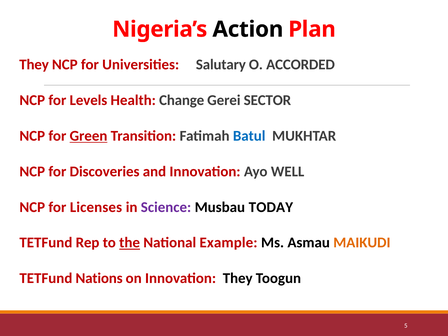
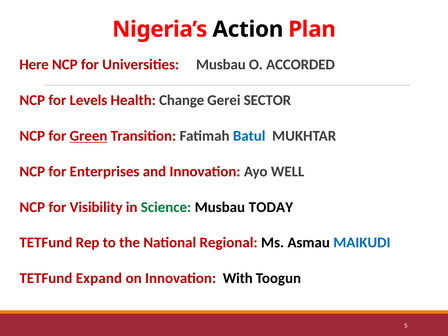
They: They -> Here (34, 65)
Universities Salutary: Salutary -> Musbau (221, 65)
Discoveries: Discoveries -> Enterprises (105, 172)
Licenses: Licenses -> Visibility (96, 207)
Science colour: purple -> green (166, 207)
the underline: present -> none (130, 243)
Example: Example -> Regional (229, 243)
MAIKUDI colour: orange -> blue (362, 243)
Nations: Nations -> Expand (99, 278)
Innovation They: They -> With (238, 278)
